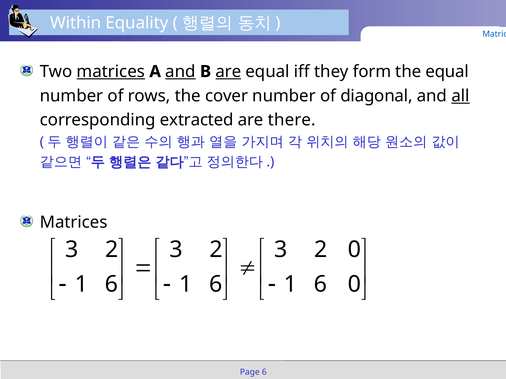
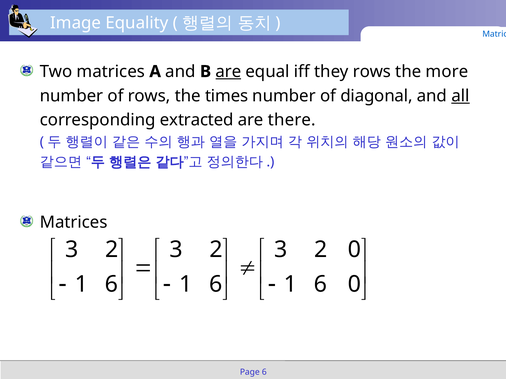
Within: Within -> Image (76, 23)
matrices underline: present -> none (111, 72)
and underline: present -> none (180, 72)
they form: form -> rows (372, 72)
the equal: equal -> more (447, 72)
cover: cover -> times (227, 96)
